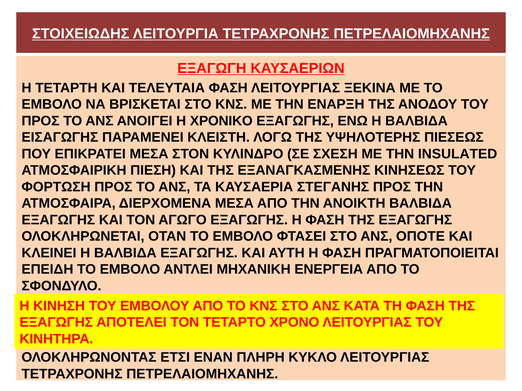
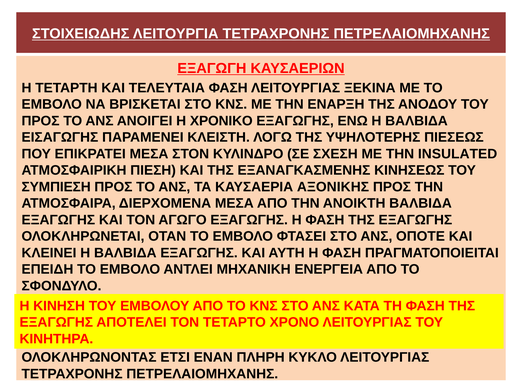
ΦΟΡΤΩΣΗ: ΦΟΡΤΩΣΗ -> ΣΥΜΠΙΕΣΗ (56, 187)
ΣΤΕΓΑΝΗΣ: ΣΤΕΓΑΝΗΣ -> ΑΞΟΝΙΚΗΣ (333, 187)
